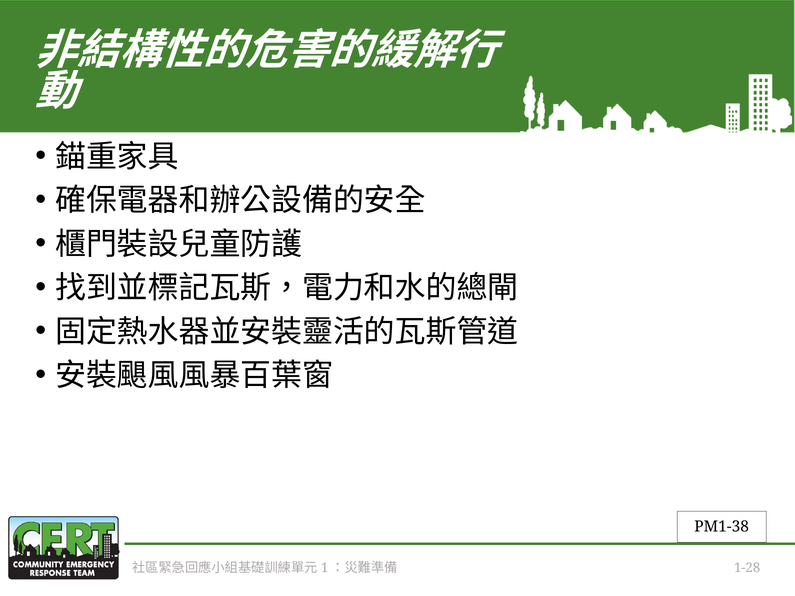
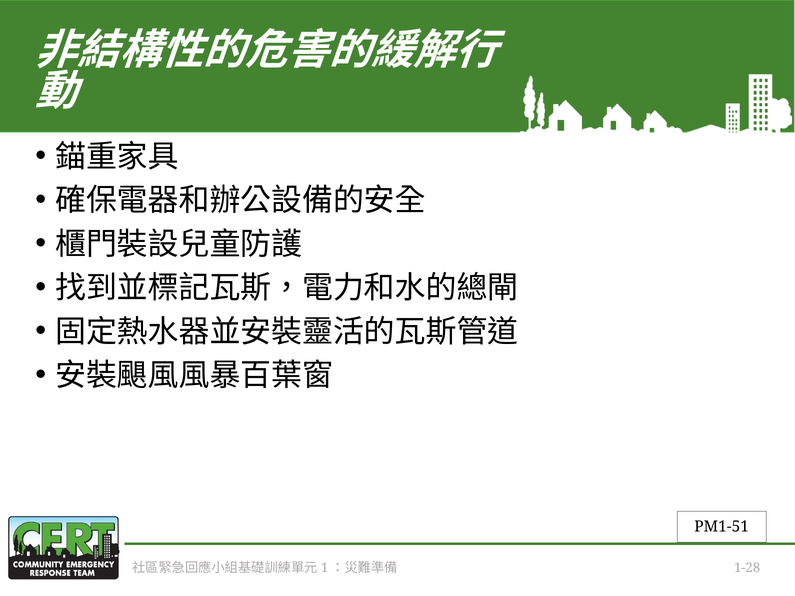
PM1-38: PM1-38 -> PM1-51 (722, 527)
